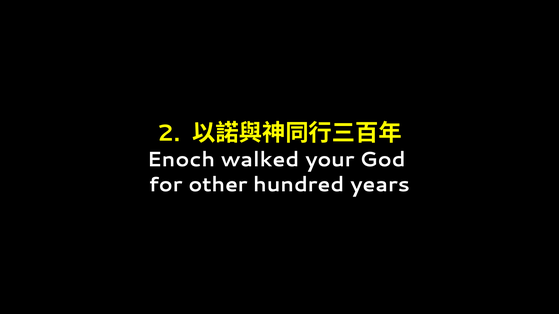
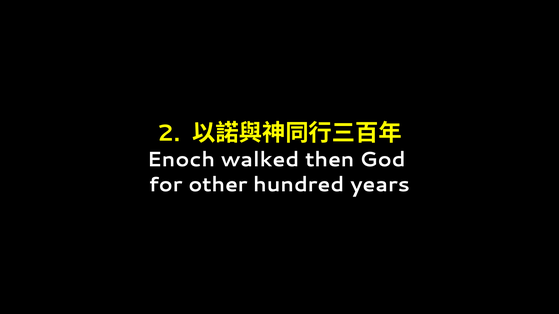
your: your -> then (330, 160)
